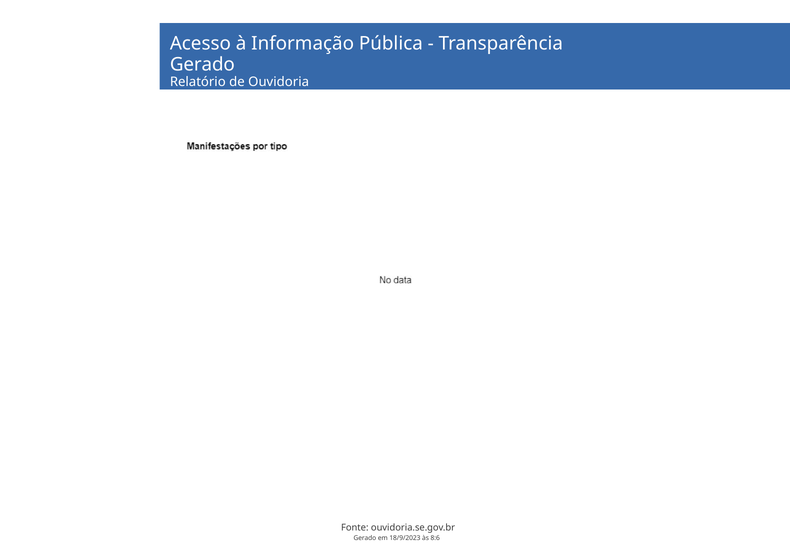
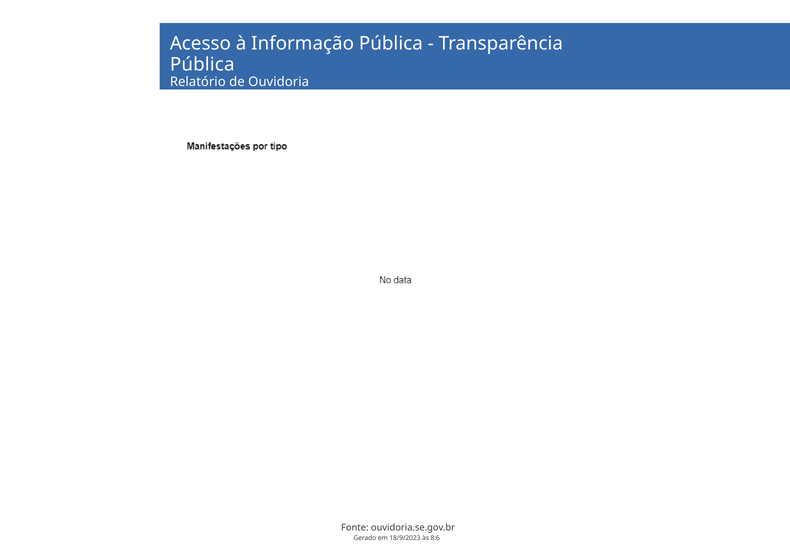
Gerado: Gerado -> Pública (202, 65)
